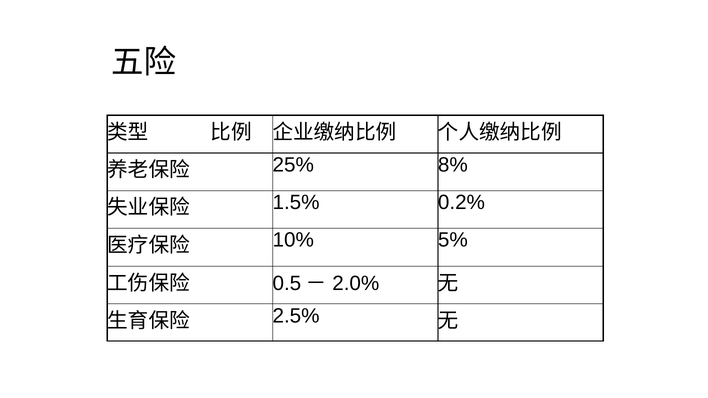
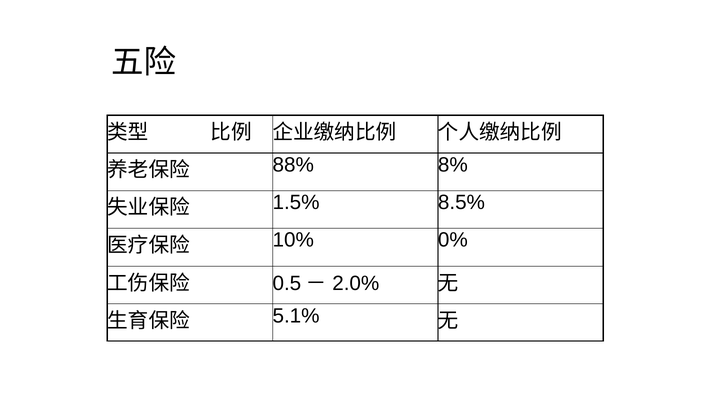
25%: 25% -> 88% (293, 165)
0.2%: 0.2% -> 8.5% (461, 203)
5%: 5% -> 0% (453, 240)
2.5%: 2.5% -> 5.1% (296, 316)
